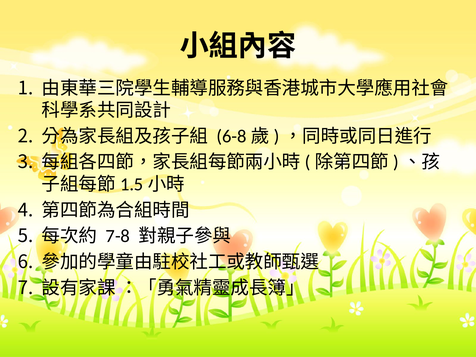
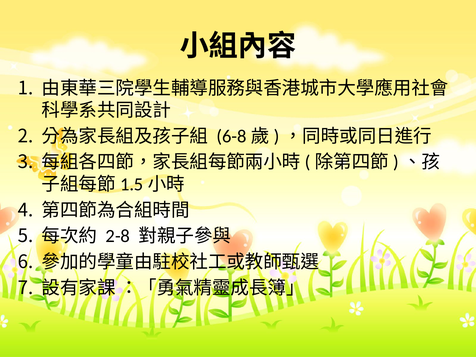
7-8: 7-8 -> 2-8 (118, 236)
